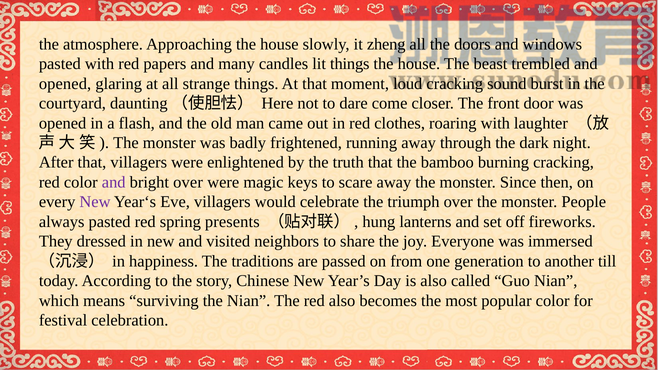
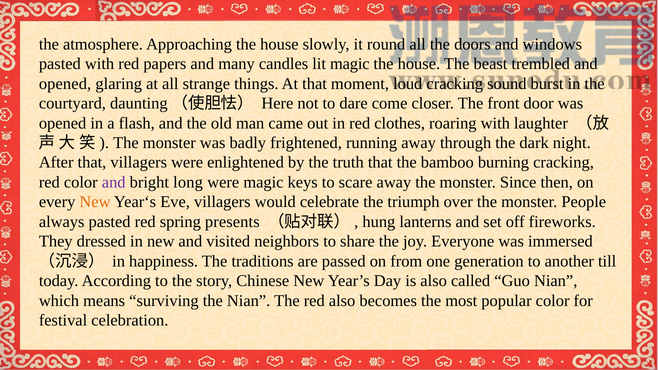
zheng: zheng -> round (386, 44)
lit things: things -> magic (350, 64)
bright over: over -> long (188, 182)
New colour: purple -> orange (95, 202)
